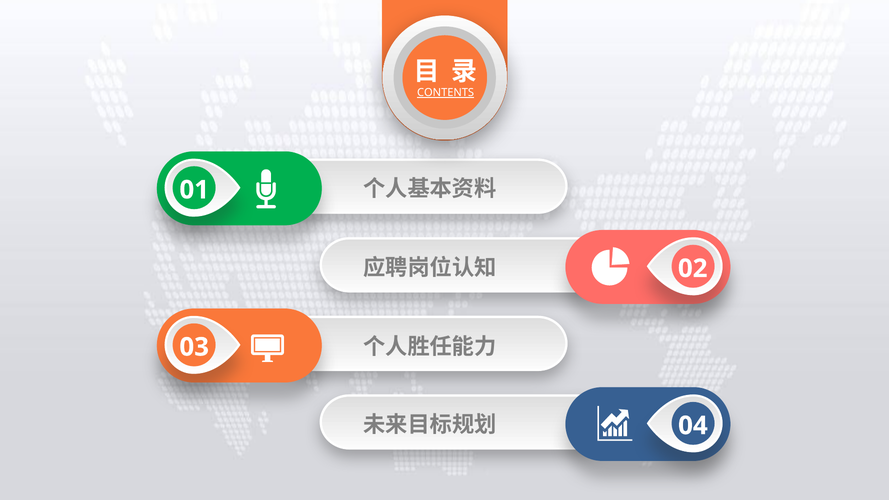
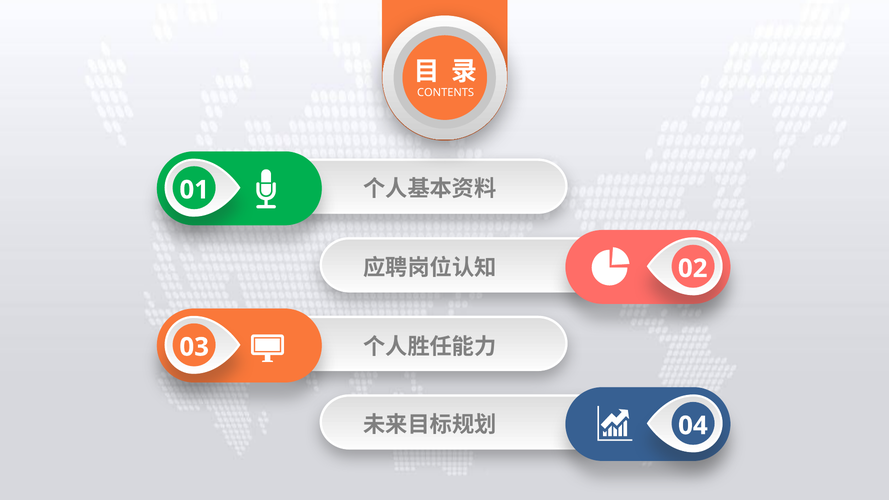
CONTENTS underline: present -> none (446, 93)
